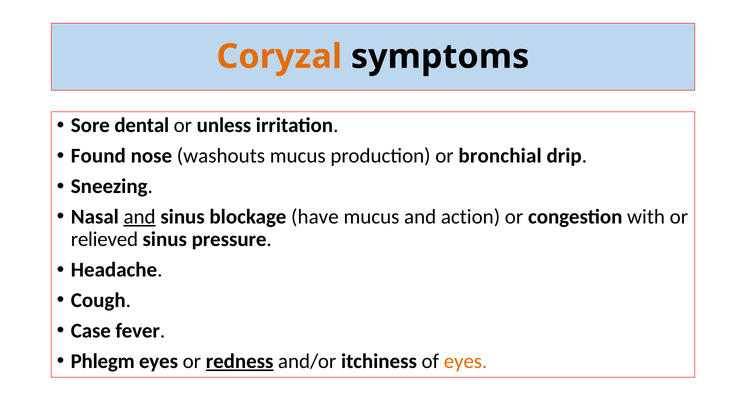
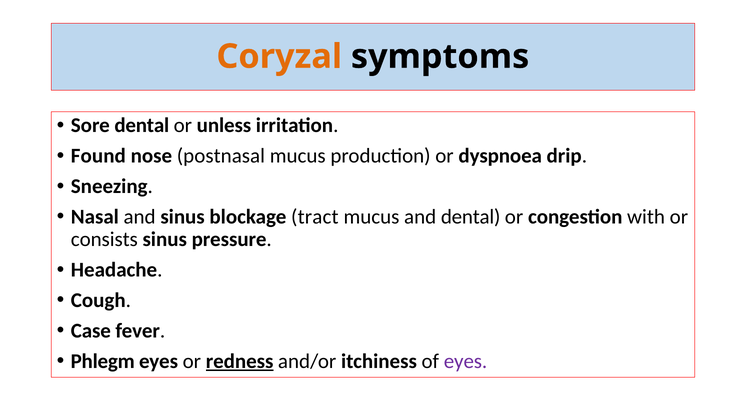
washouts: washouts -> postnasal (221, 156)
bronchial: bronchial -> dyspnoea (500, 156)
and underline: present -> none (140, 217)
have: have -> tract (315, 217)
and action: action -> dental (471, 217)
relieved: relieved -> consists (104, 240)
eyes colour: orange -> purple (466, 362)
